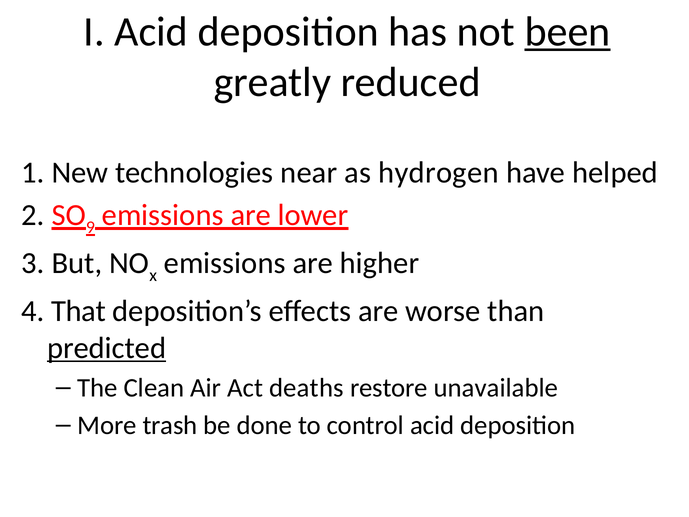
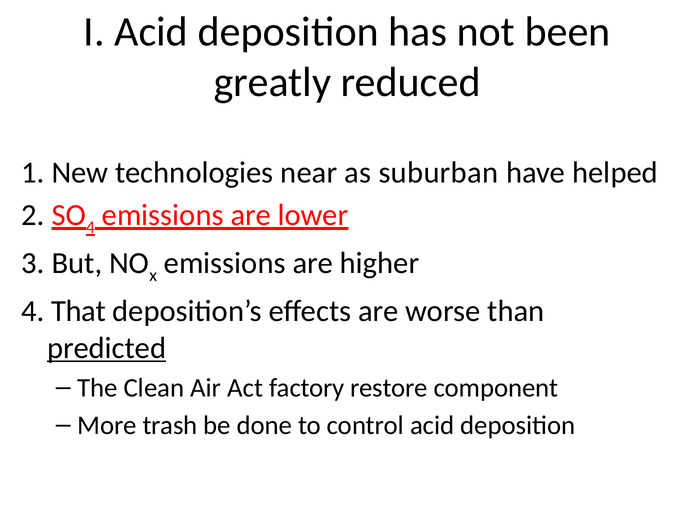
been underline: present -> none (568, 32)
hydrogen: hydrogen -> suburban (438, 172)
9: 9 -> 4 (90, 227)
deaths: deaths -> factory (307, 388)
unavailable: unavailable -> component (496, 388)
